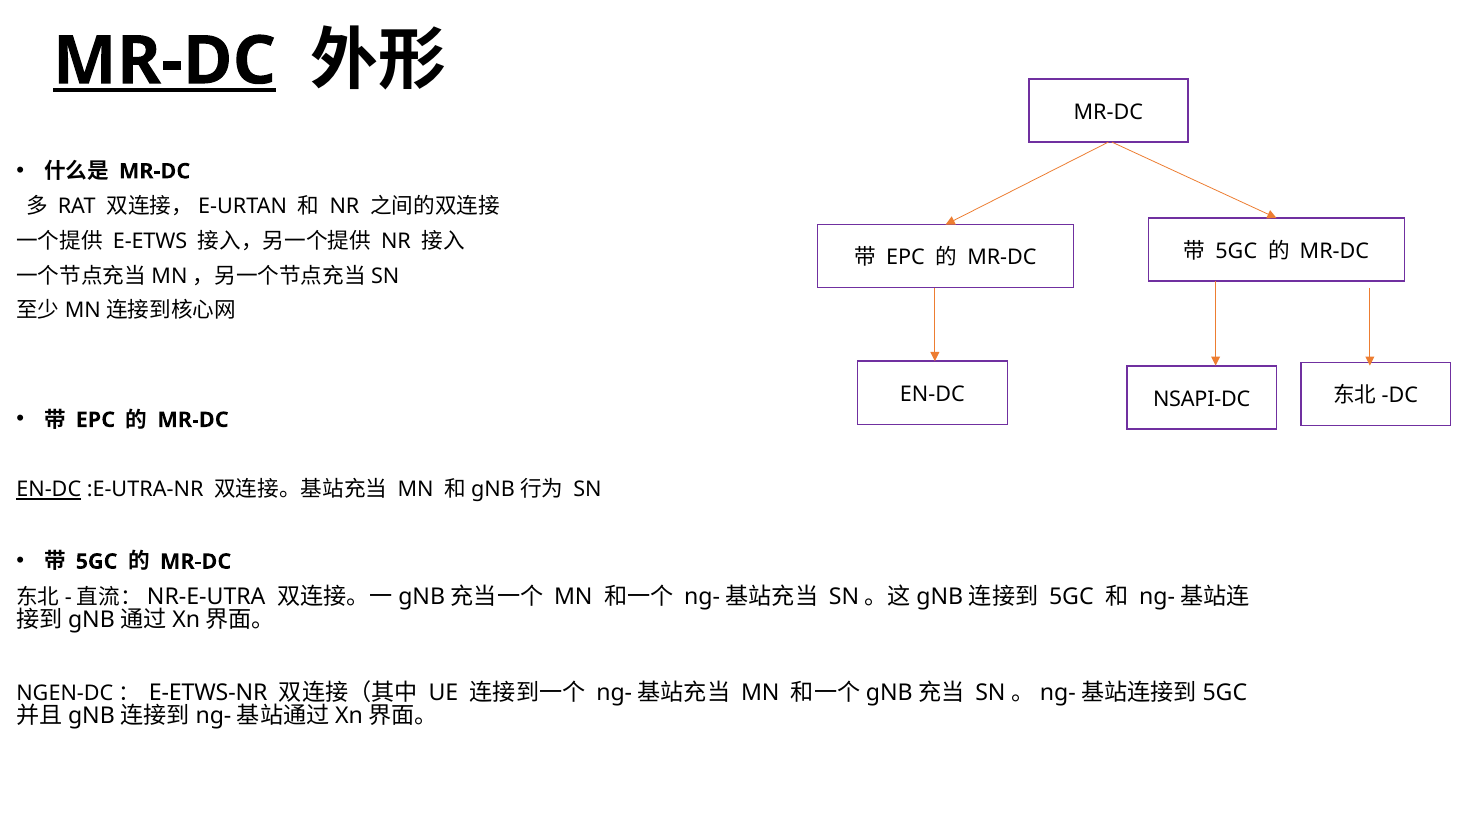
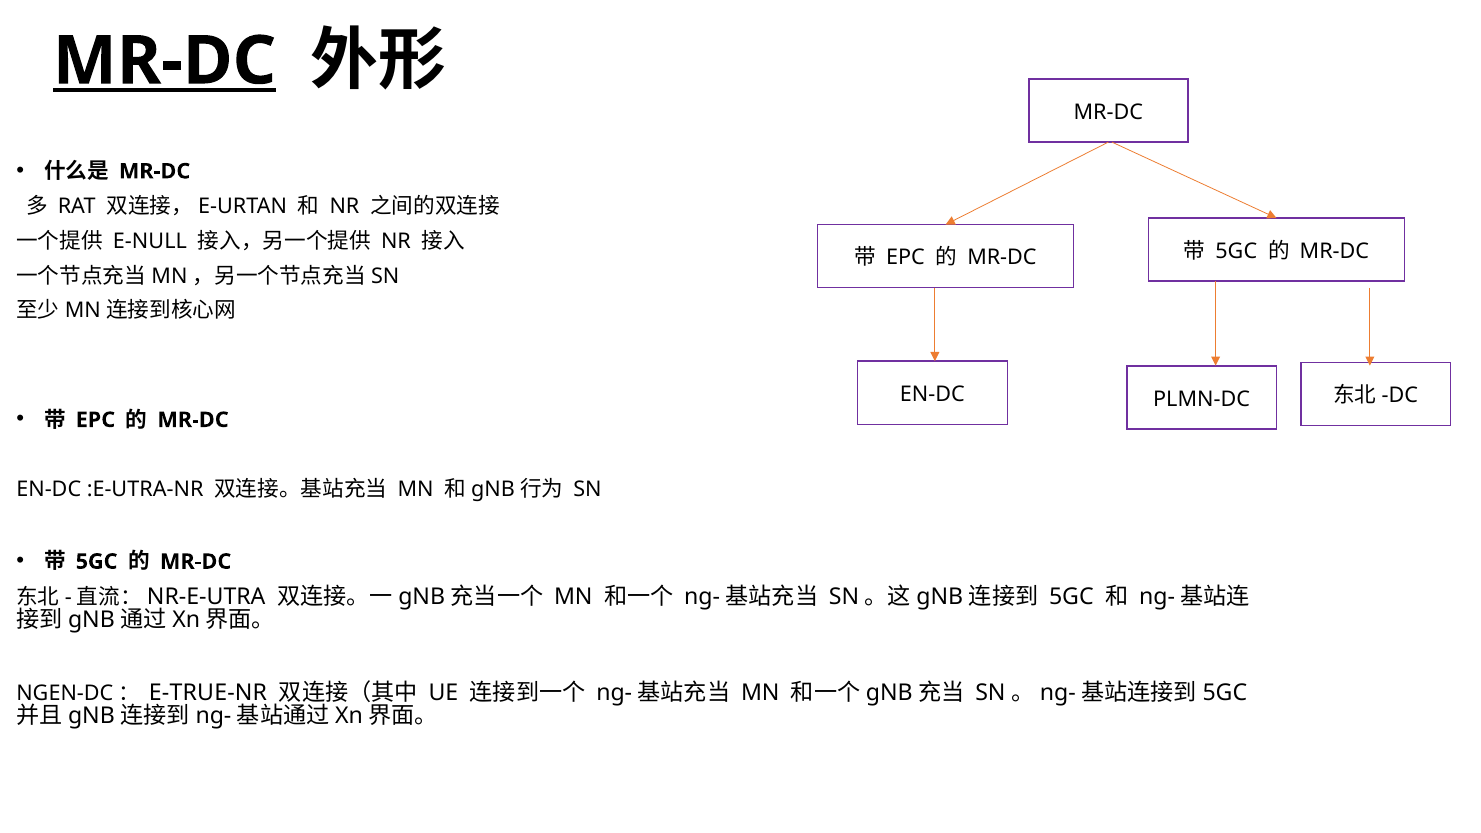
E-ETWS: E-ETWS -> E-NULL (150, 241)
NSAPI-DC: NSAPI-DC -> PLMN-DC (1202, 399)
EN-DC underline: present -> none (49, 490)
E-ETWS-NR: E-ETWS-NR -> E-TRUE-NR (208, 693)
